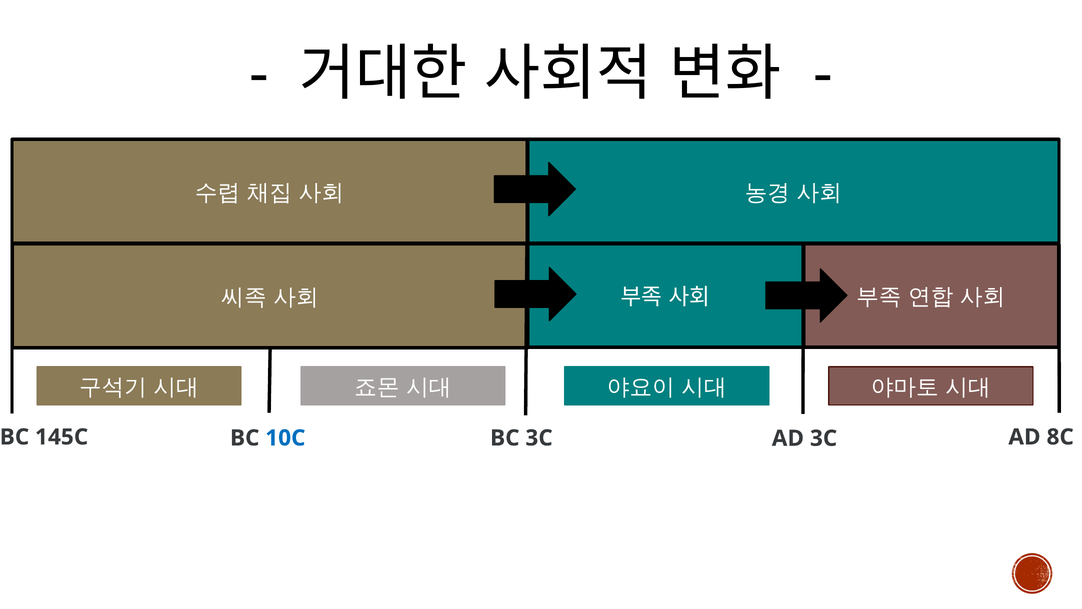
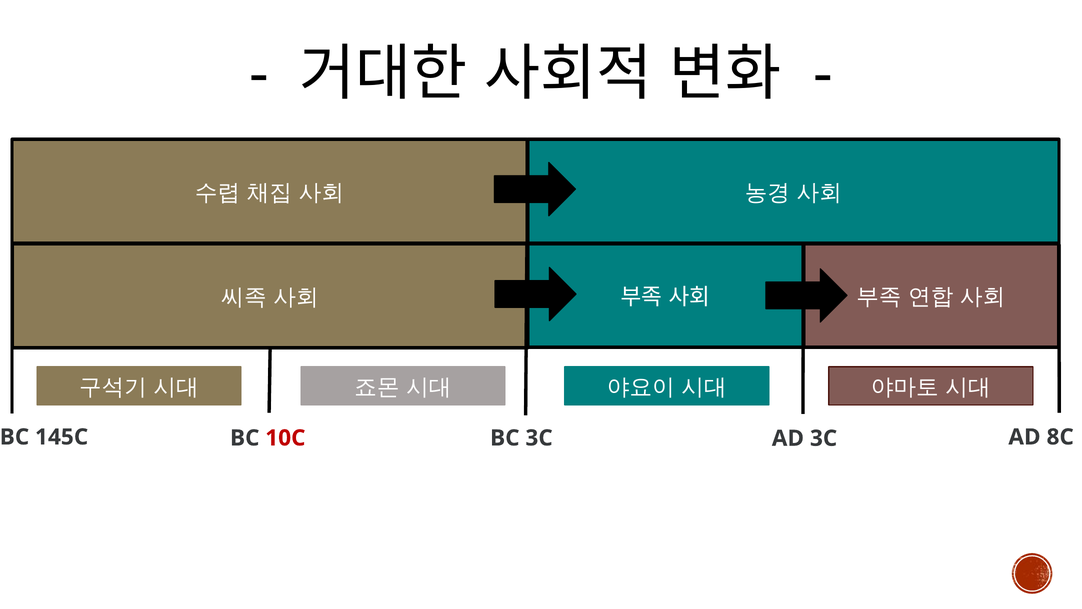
10C colour: blue -> red (285, 438)
